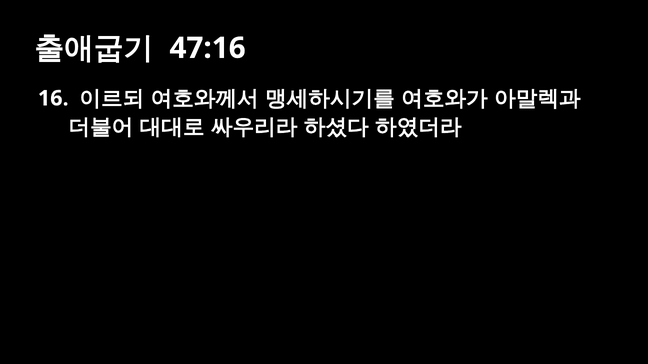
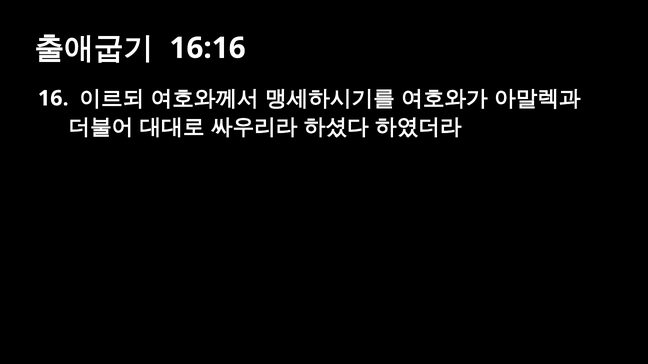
47:16: 47:16 -> 16:16 (208, 48)
